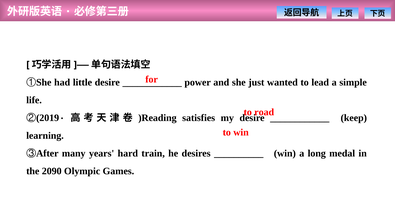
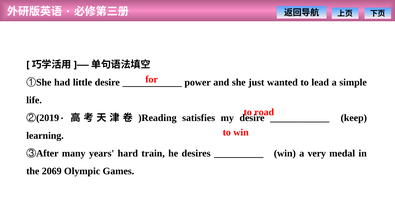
long: long -> very (317, 154)
2090: 2090 -> 2069 (52, 171)
